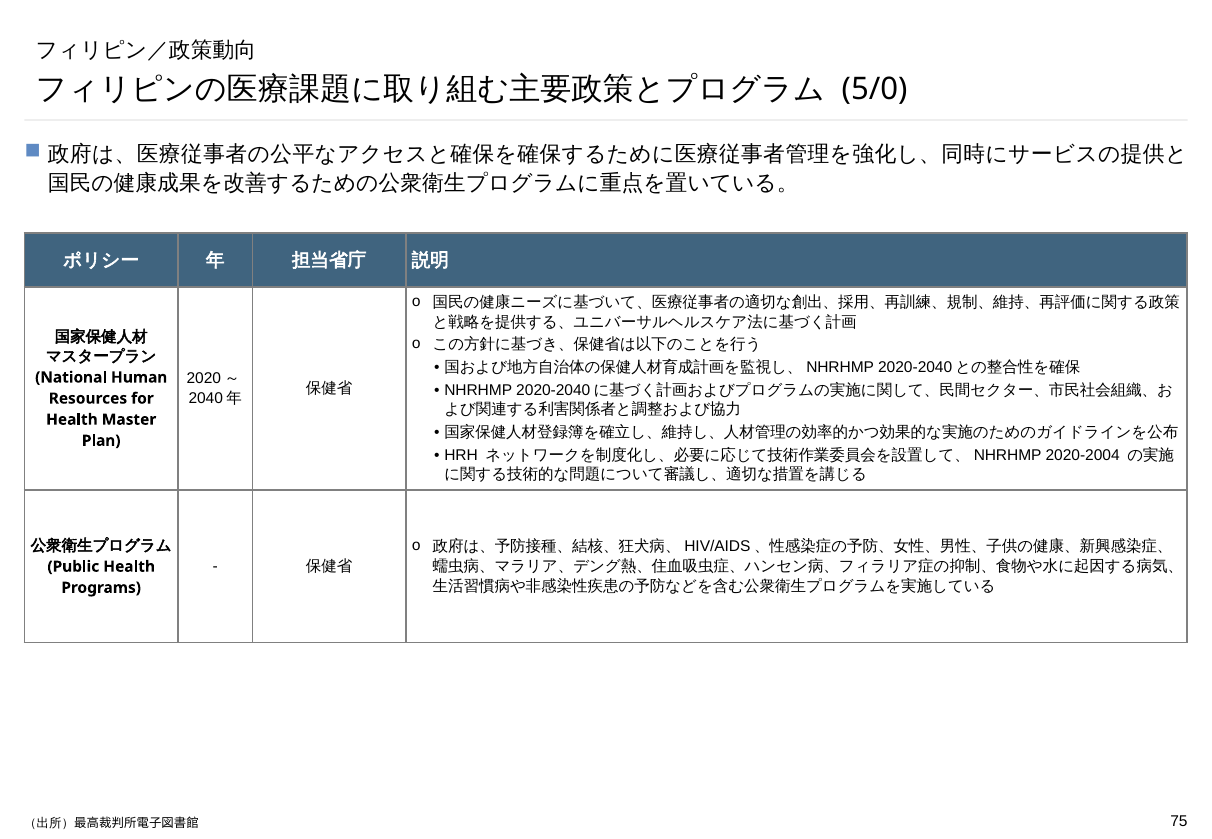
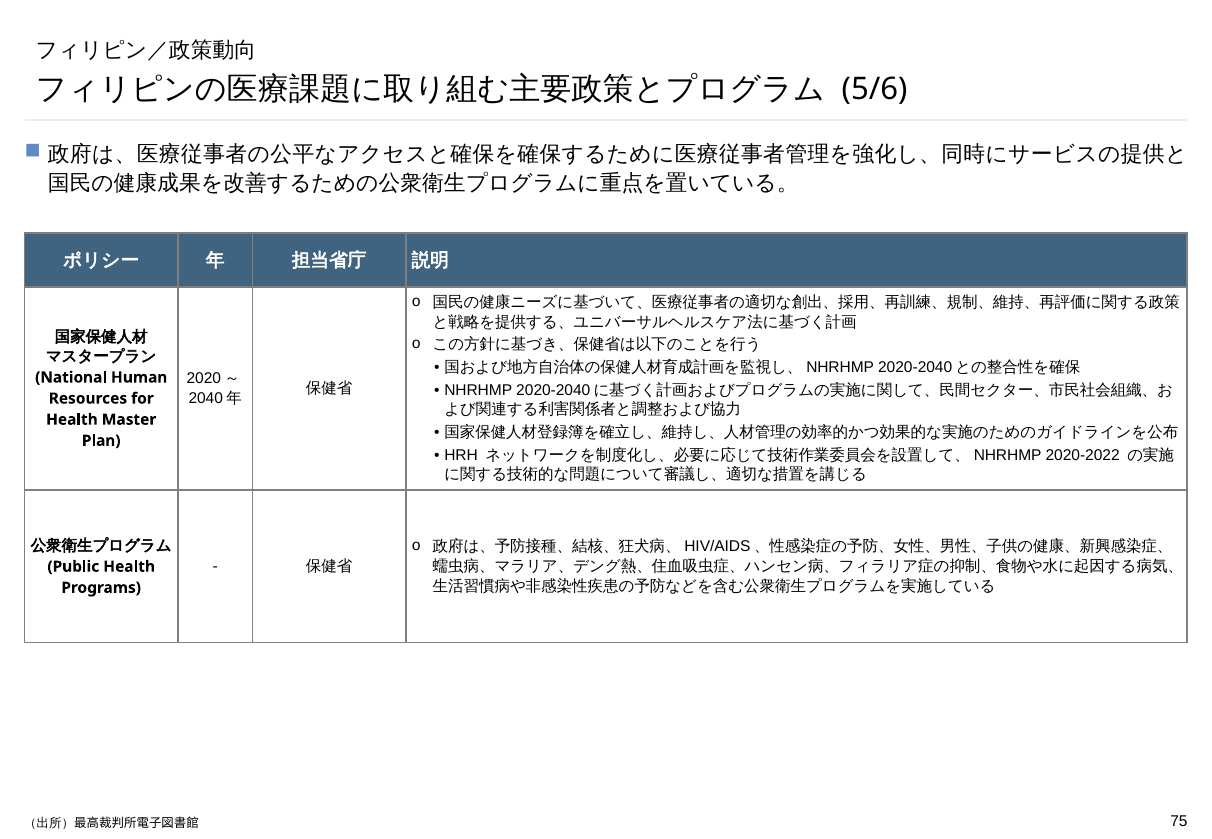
5/0: 5/0 -> 5/6 (875, 89)
2020-2004: 2020-2004 -> 2020-2022 (1083, 455)
